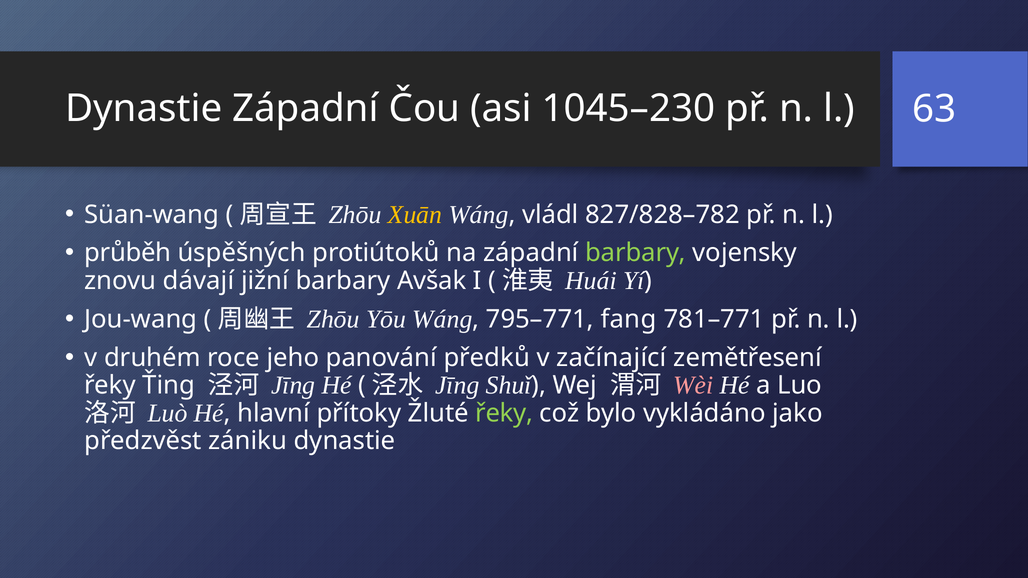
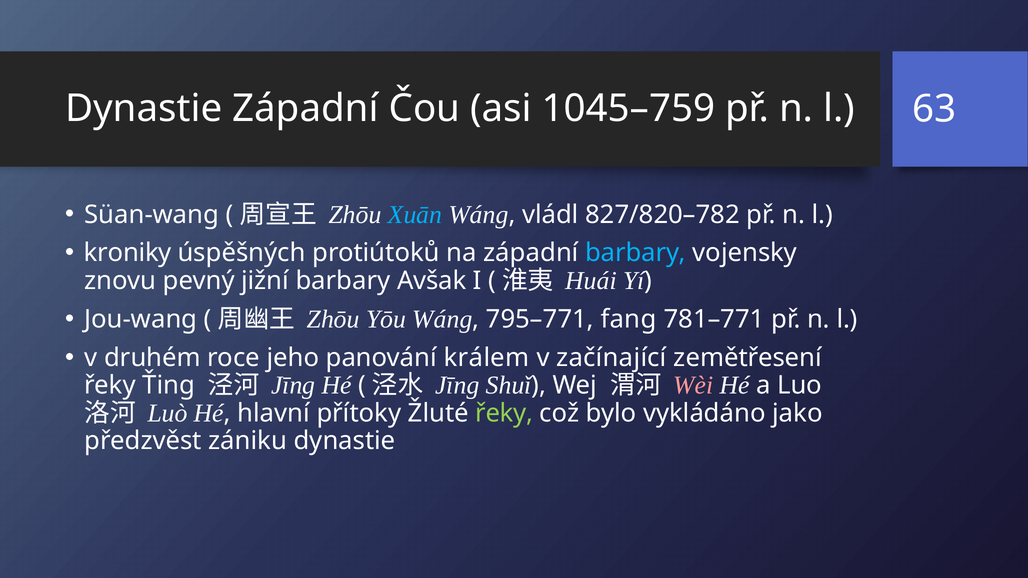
1045–230: 1045–230 -> 1045–759 (629, 109)
Xuān colour: yellow -> light blue (415, 215)
827/828–782: 827/828–782 -> 827/820–782 (663, 215)
průběh: průběh -> kroniky (128, 253)
barbary colour: light green -> light blue (636, 253)
dávají: dávají -> pevný (199, 281)
předků: předků -> králem (487, 358)
